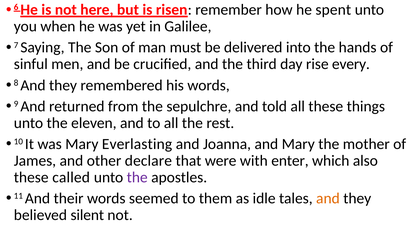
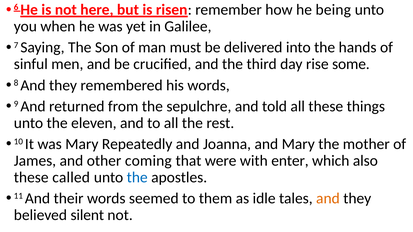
spent: spent -> being (333, 10)
every: every -> some (351, 64)
Everlasting: Everlasting -> Repeatedly (137, 144)
declare: declare -> coming (148, 161)
the colour: purple -> blue (137, 178)
